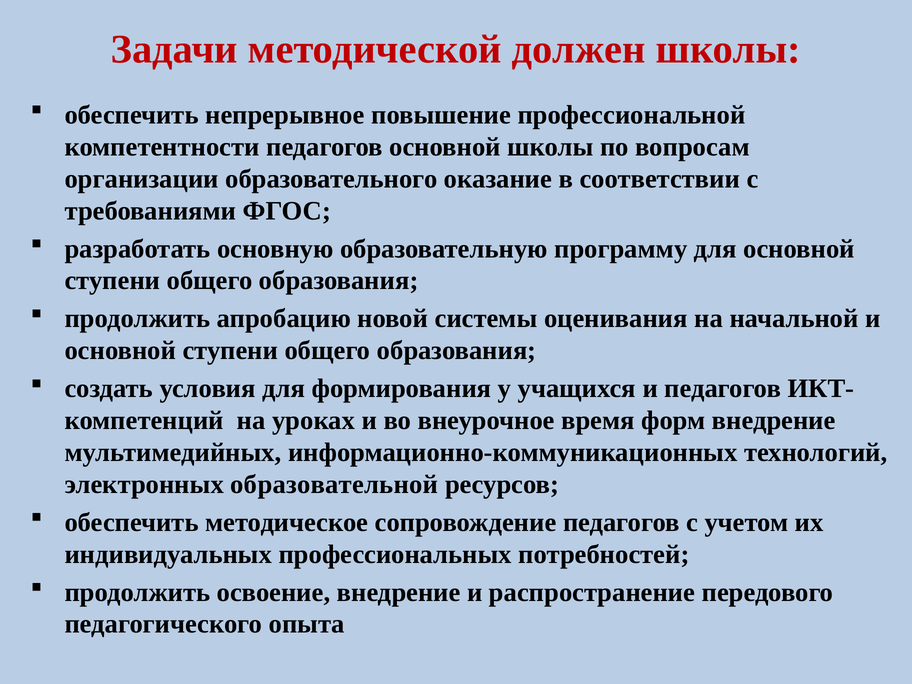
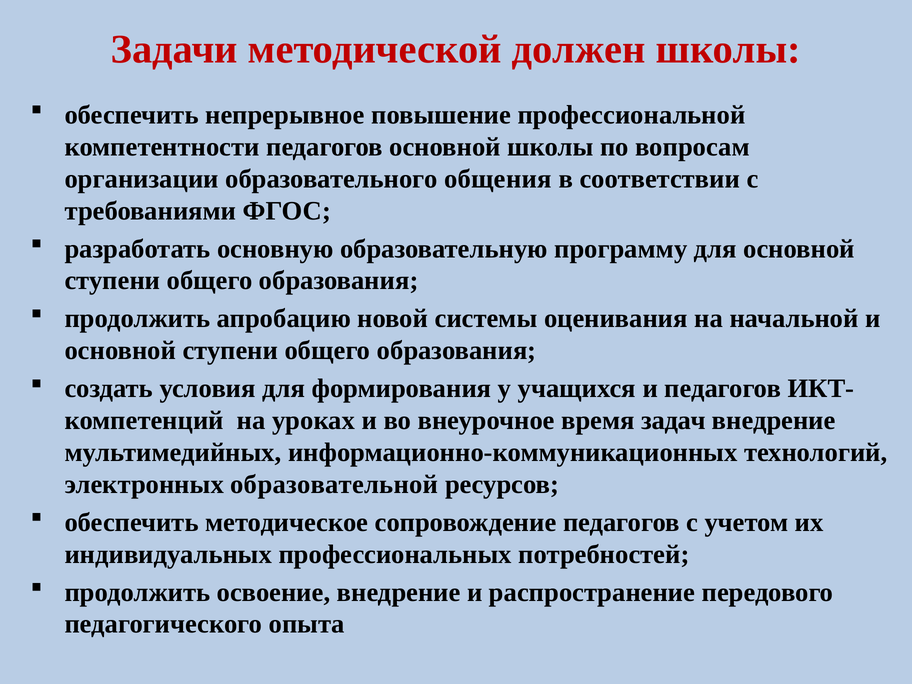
оказание: оказание -> общения (498, 179)
форм: форм -> задач (673, 421)
